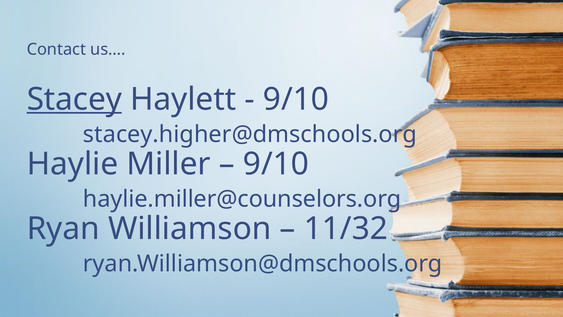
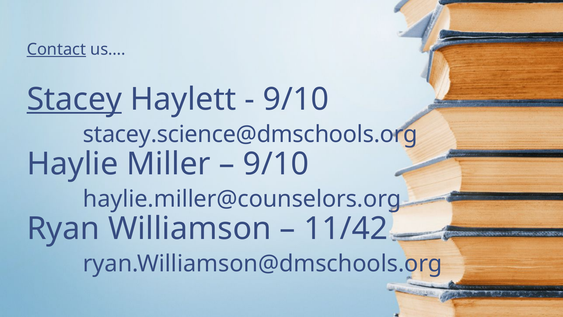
Contact underline: none -> present (56, 50)
stacey.higher@dmschools.org: stacey.higher@dmschools.org -> stacey.science@dmschools.org (250, 134)
11/32: 11/32 -> 11/42 (346, 228)
